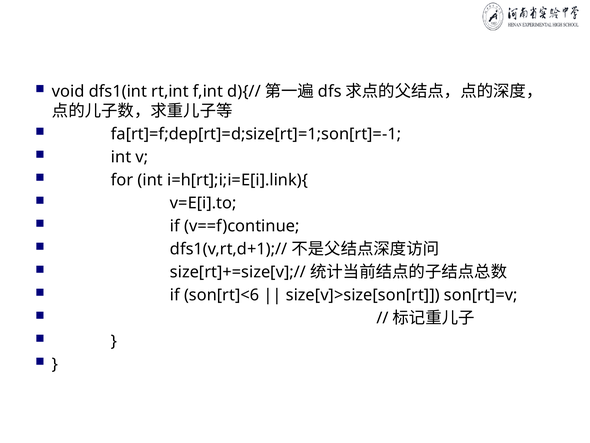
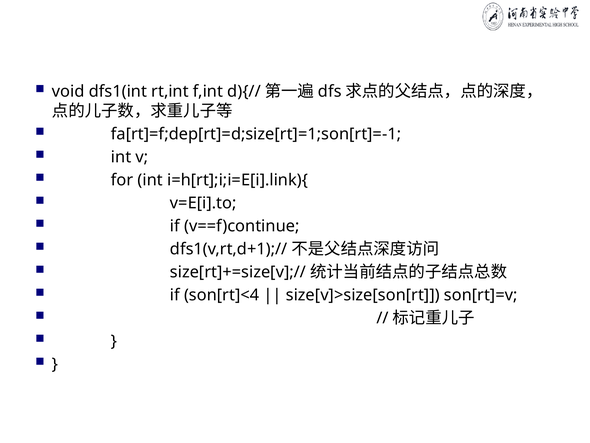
son[rt]<6: son[rt]<6 -> son[rt]<4 (222, 295)
